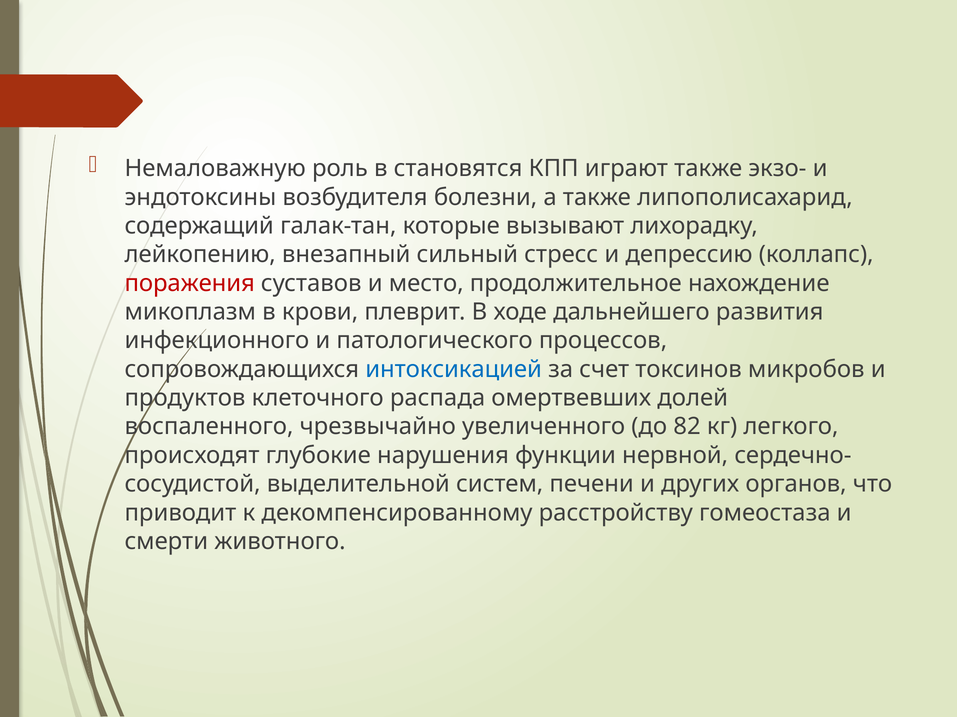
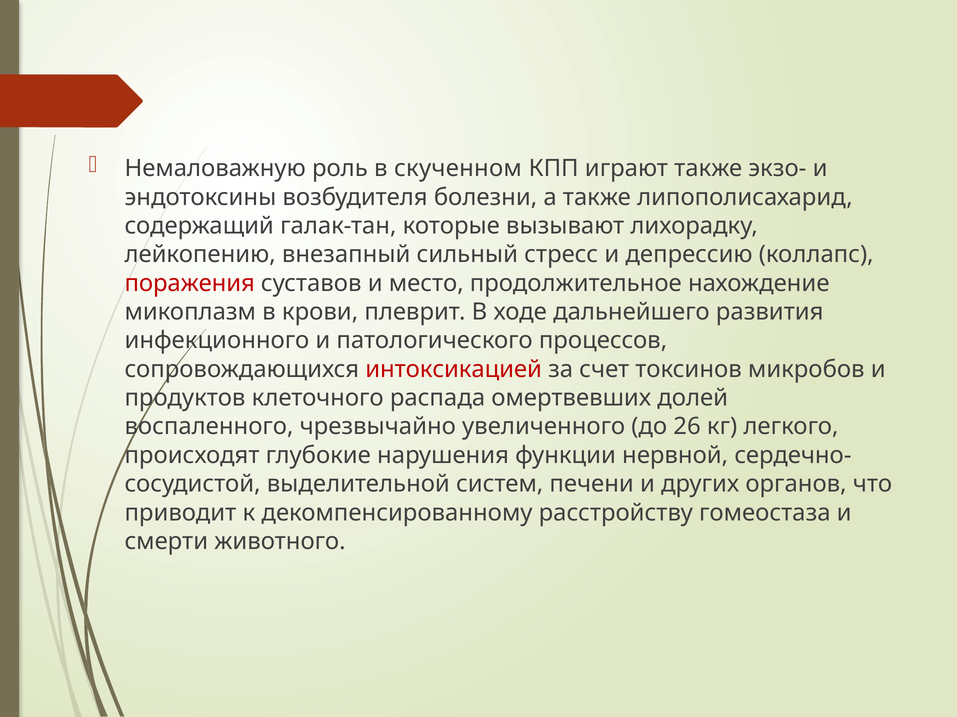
становятся: становятся -> скученном (458, 169)
интоксикацией colour: blue -> red (454, 370)
82: 82 -> 26 (687, 427)
